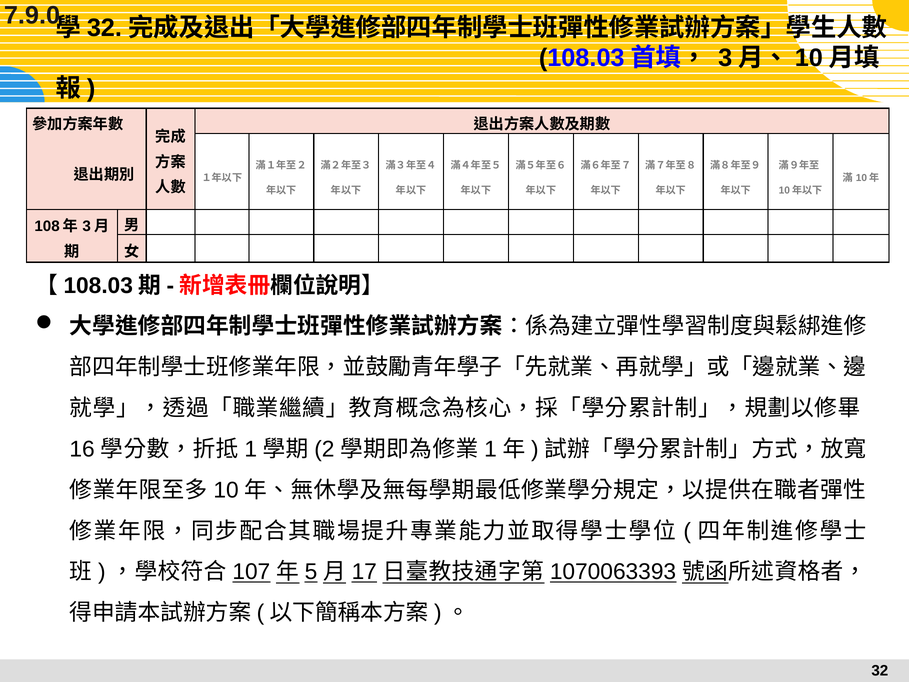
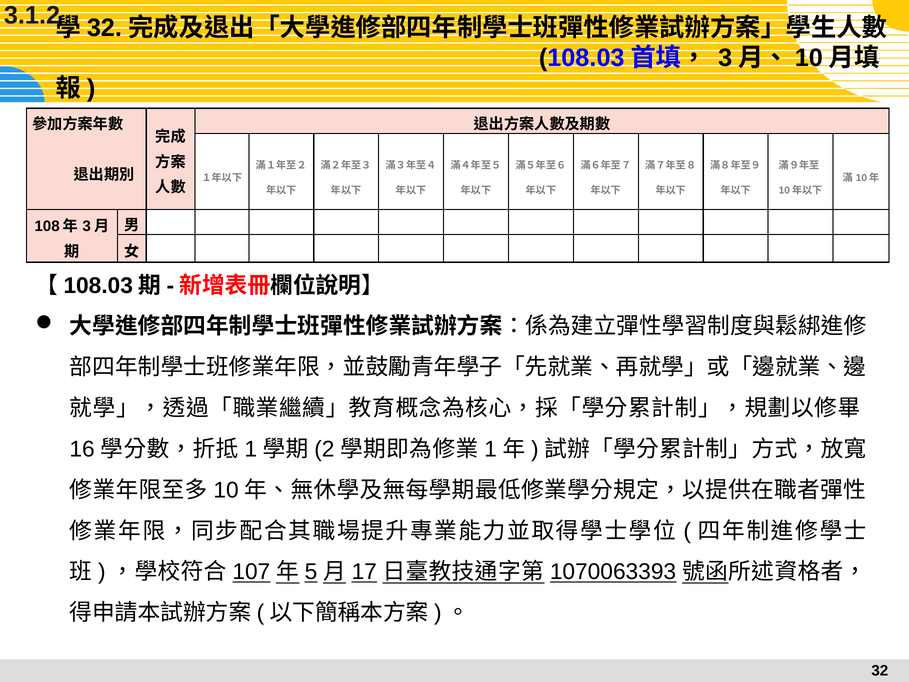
7.9.0: 7.9.0 -> 3.1.2 (32, 15)
